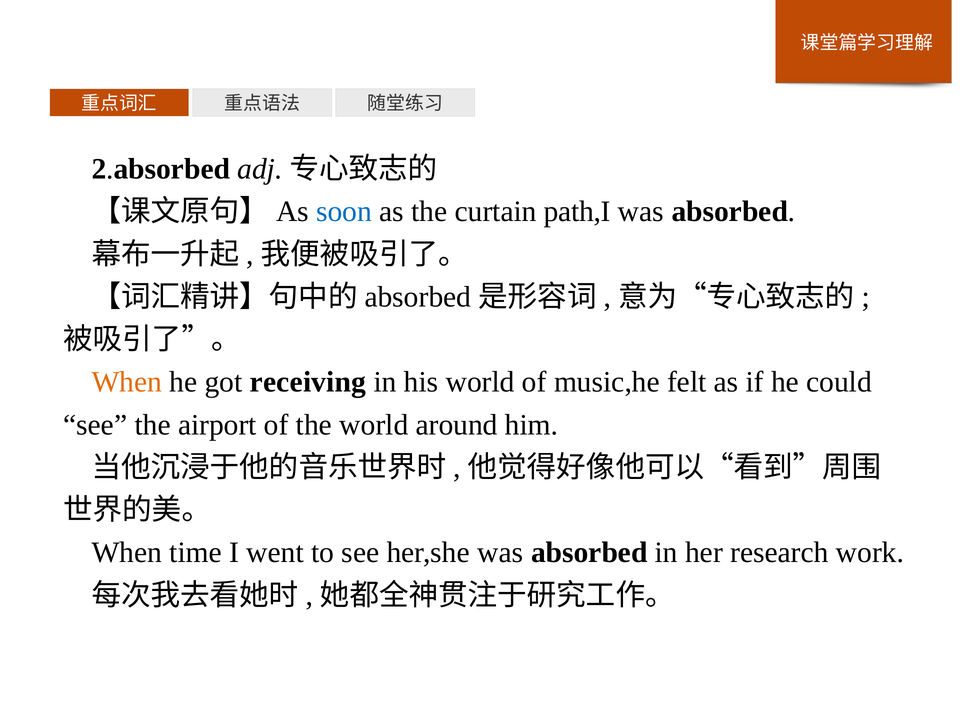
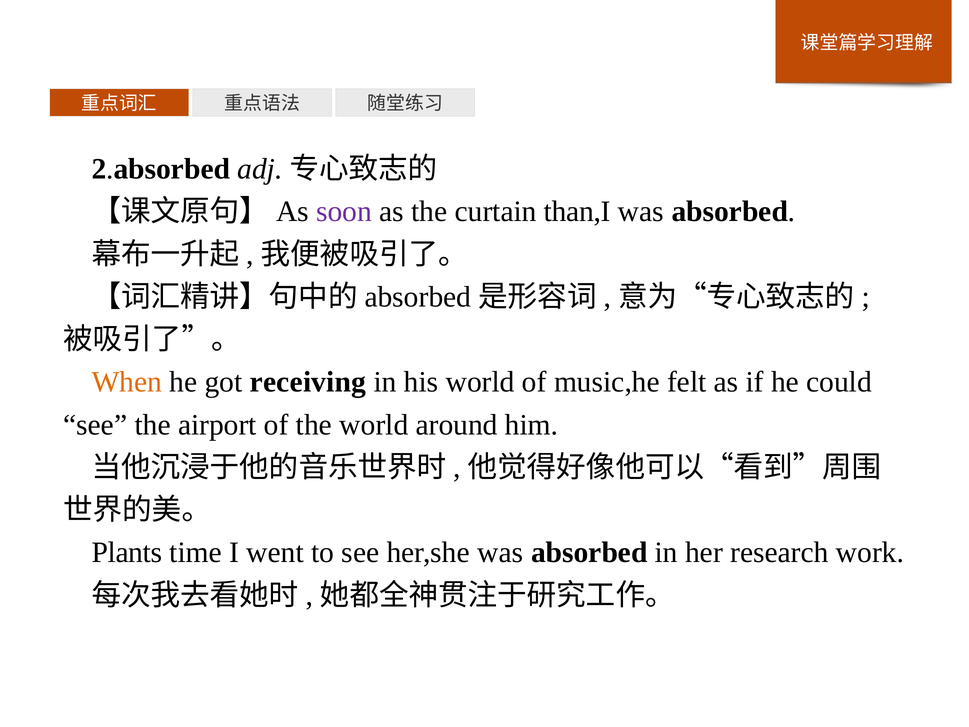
soon colour: blue -> purple (344, 212)
path,I: path,I -> than,I (577, 212)
When: When -> Plants (127, 552)
